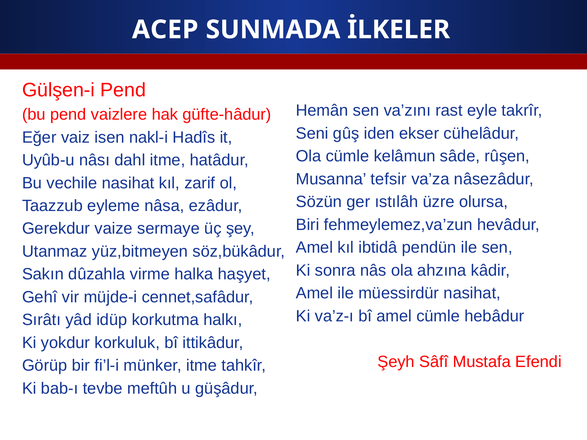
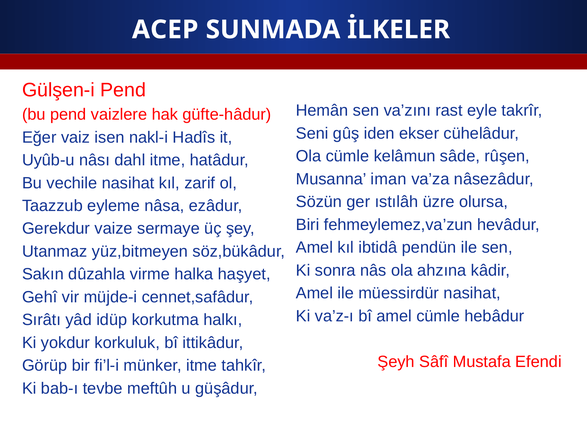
tefsir: tefsir -> iman (389, 179)
